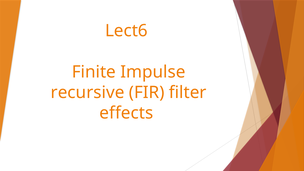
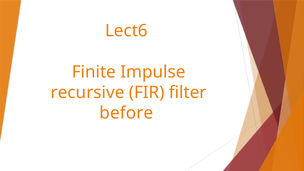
effects: effects -> before (126, 113)
